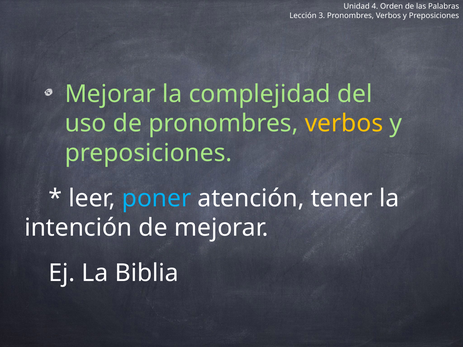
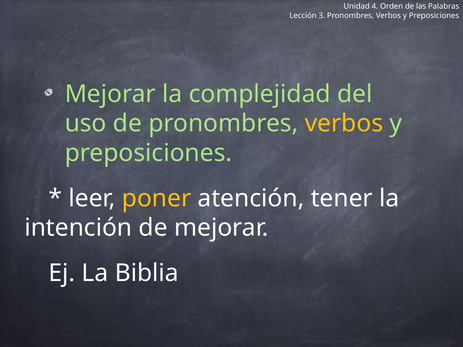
poner colour: light blue -> yellow (157, 198)
